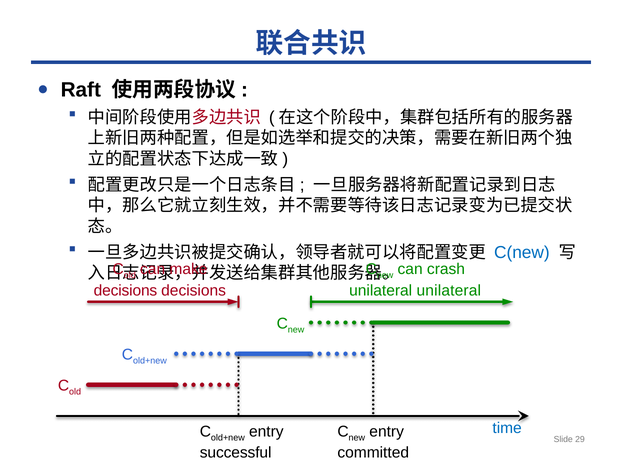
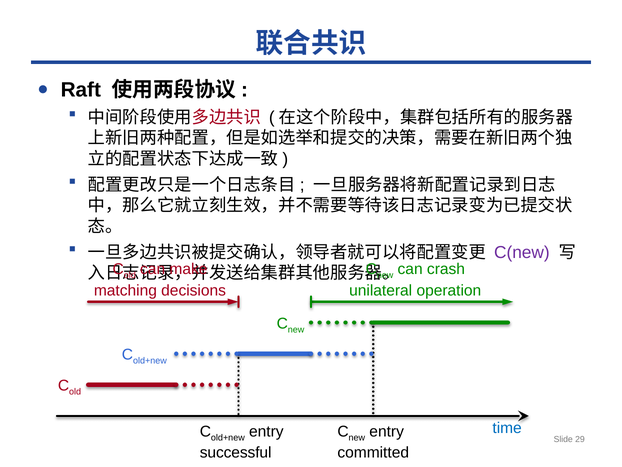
C(new colour: blue -> purple (522, 252)
decisions: decisions -> matching (125, 290)
unilateral unilateral: unilateral -> operation (449, 290)
